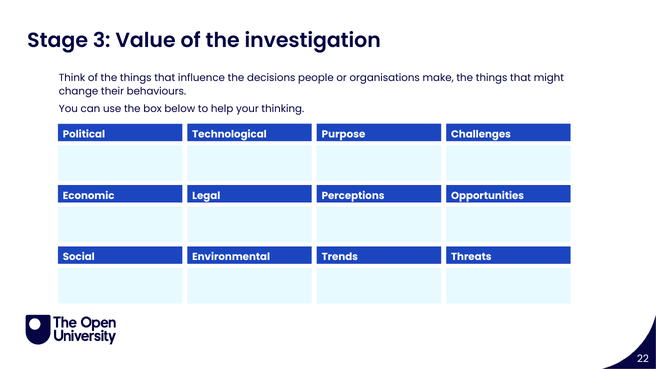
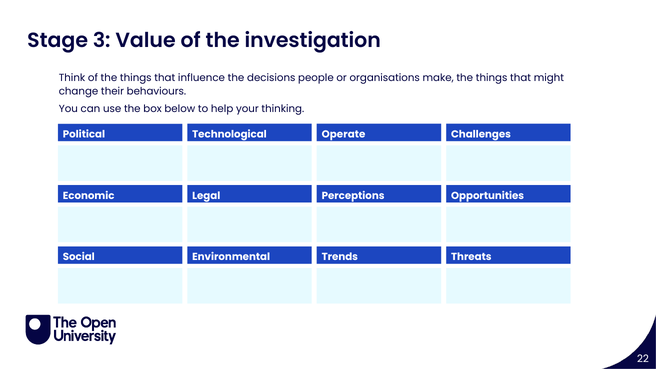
Purpose: Purpose -> Operate (344, 134)
